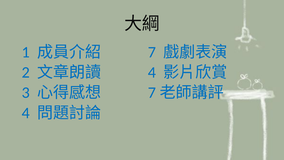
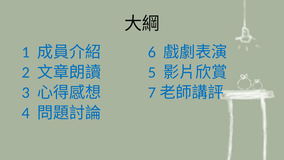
7: 7 -> 6 (152, 52)
4: 4 -> 5 (152, 72)
